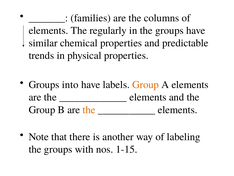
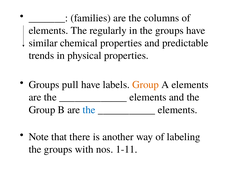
into: into -> pull (70, 84)
the colour: orange -> blue (89, 109)
1-15: 1-15 -> 1-11 (127, 149)
